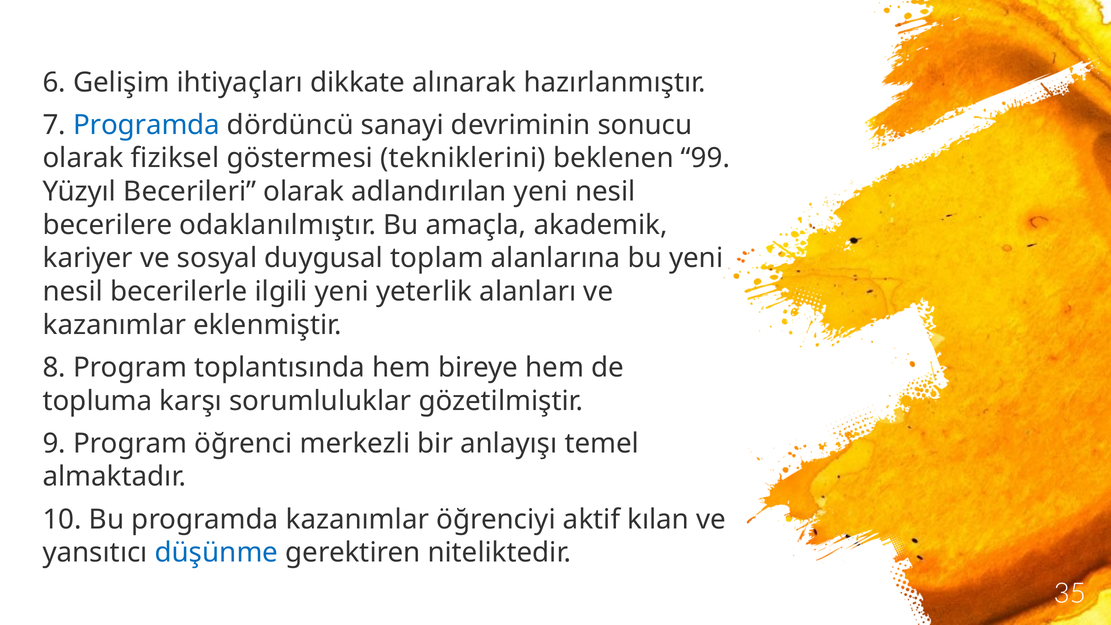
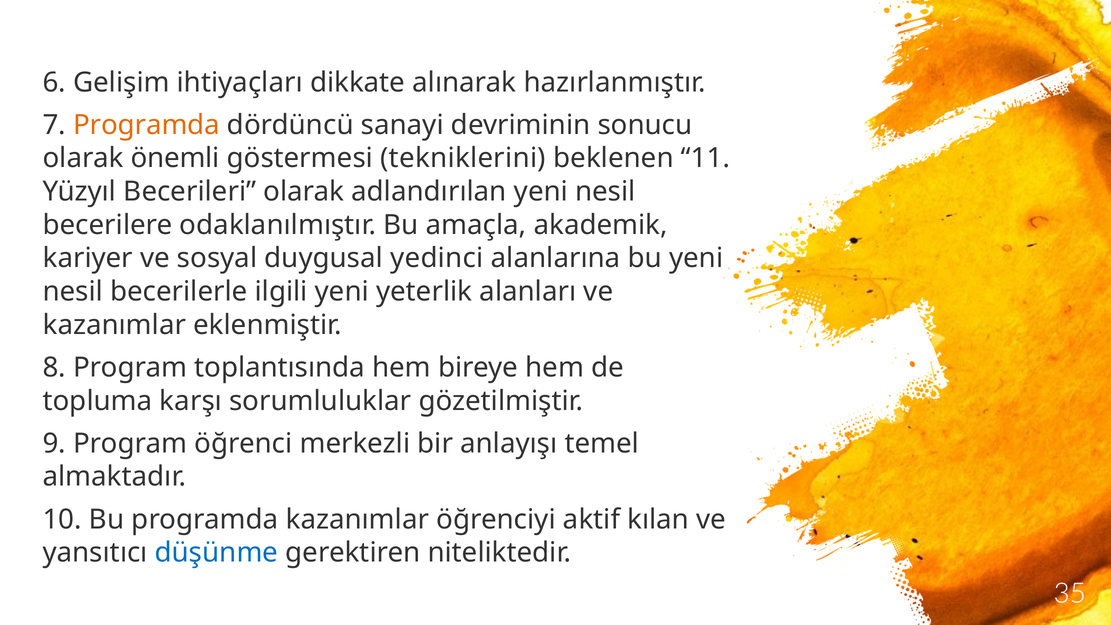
Programda colour: blue -> orange (147, 125)
fiziksel: fiziksel -> önemli (175, 158)
99: 99 -> 11 (705, 158)
toplam: toplam -> yedinci (437, 258)
